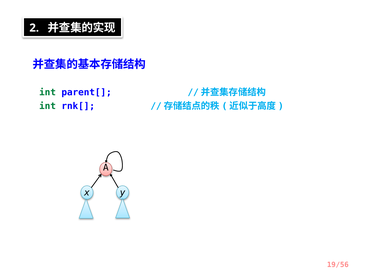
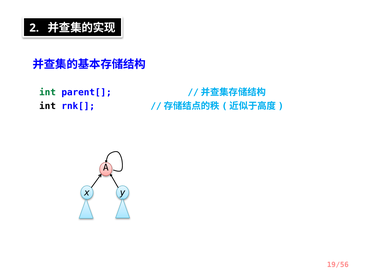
int colour: green -> black (48, 106)
